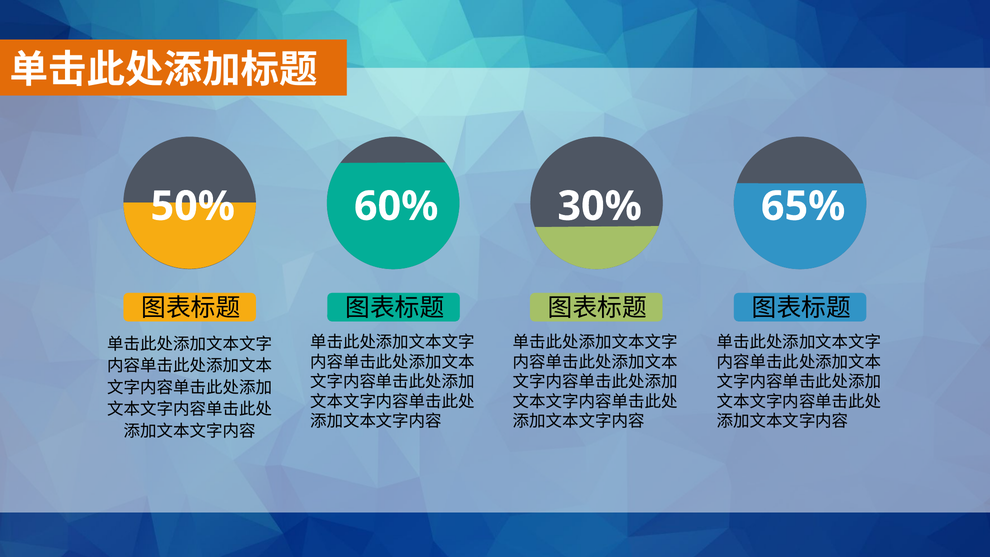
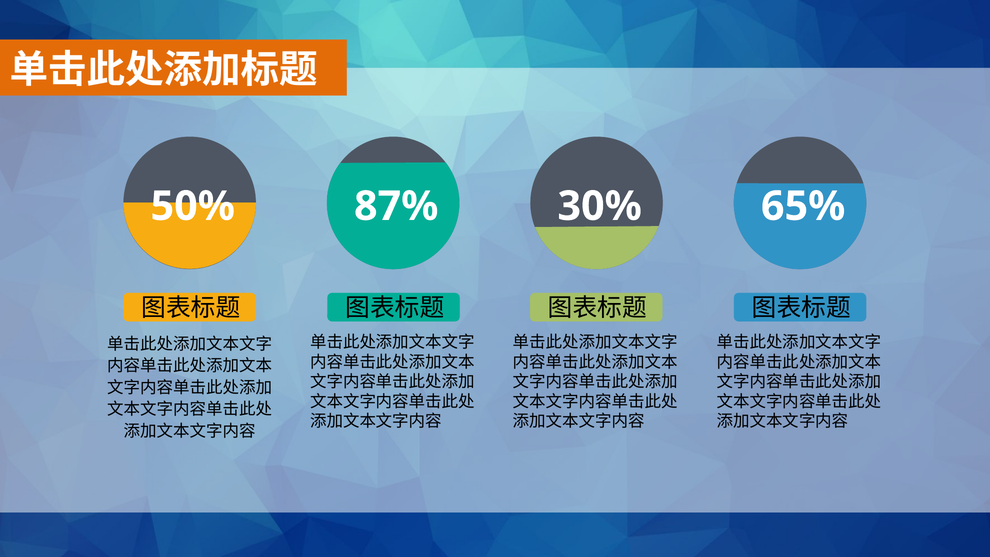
60%: 60% -> 87% (396, 206)
